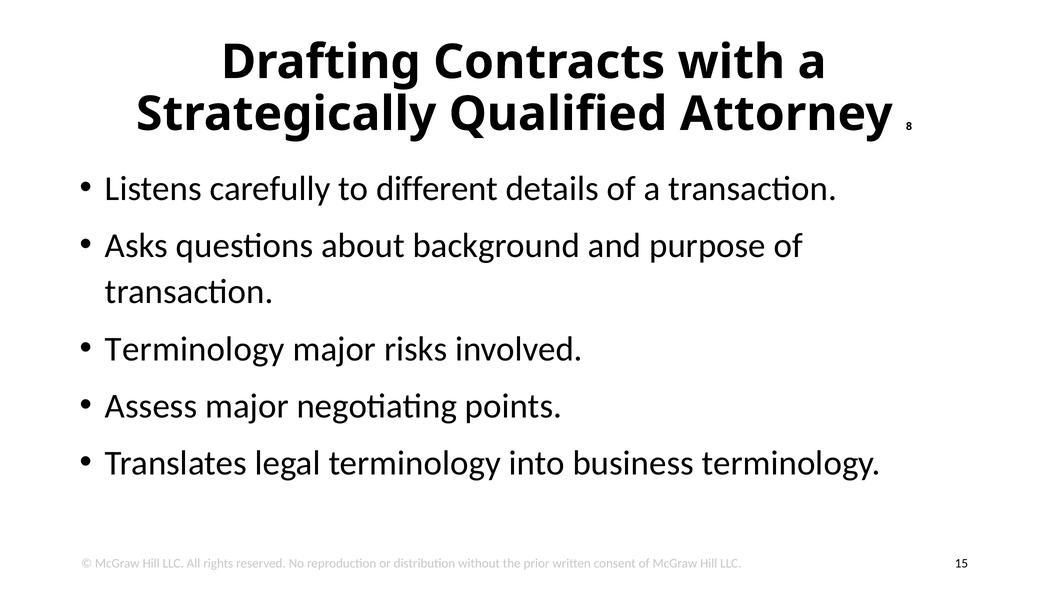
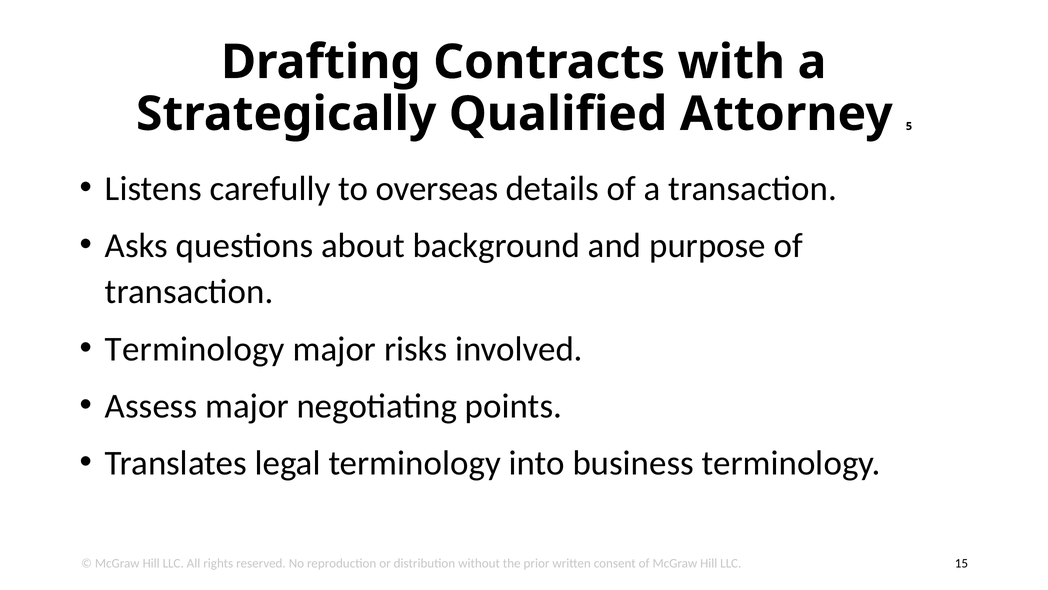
8: 8 -> 5 (909, 126)
different: different -> overseas (437, 188)
